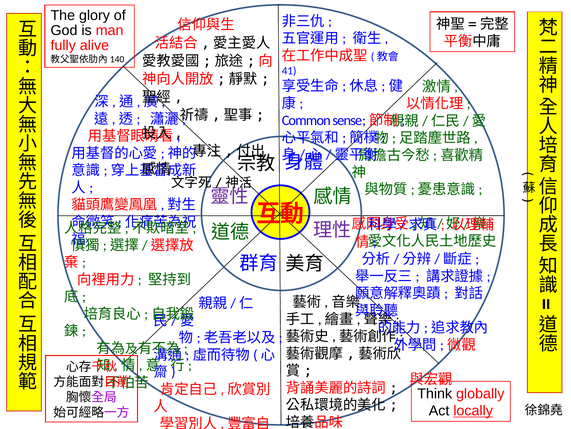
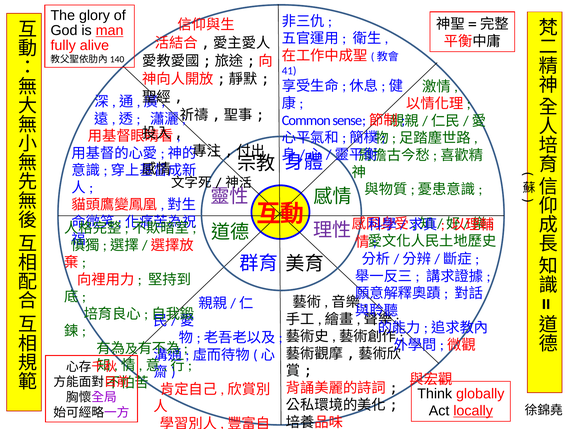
man underline: none -> present (110, 30)
